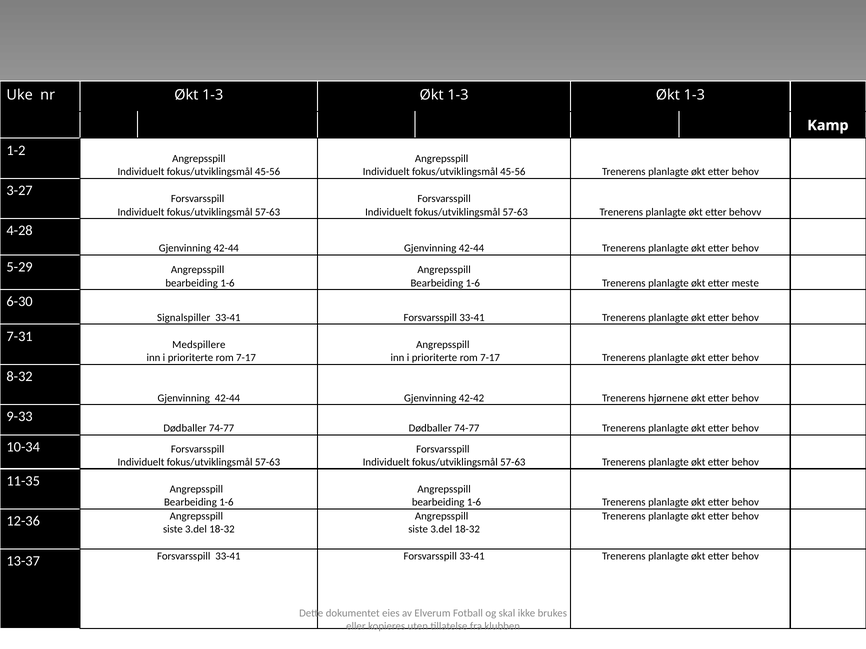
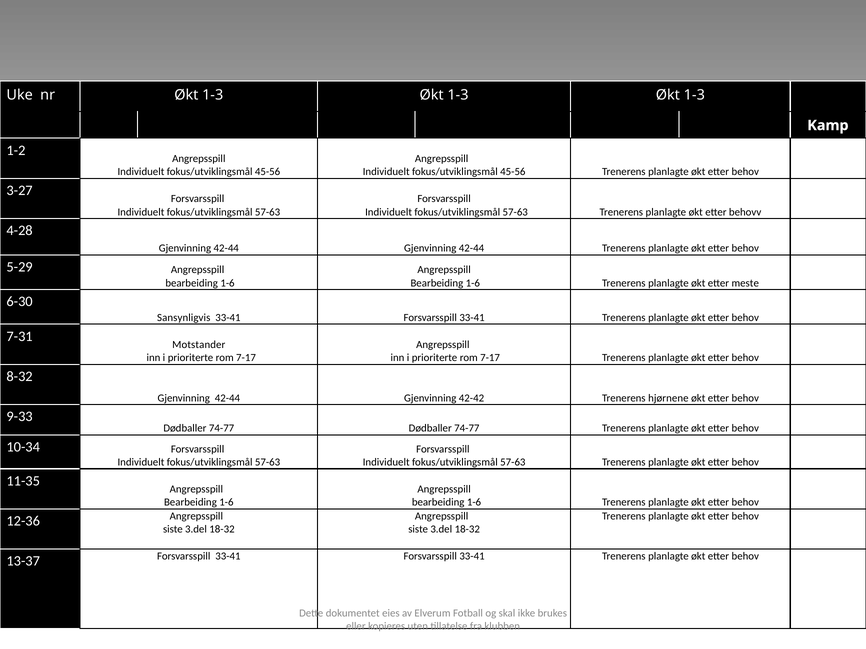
Signalspiller: Signalspiller -> Sansynligvis (184, 318)
Medspillere: Medspillere -> Motstander (199, 345)
